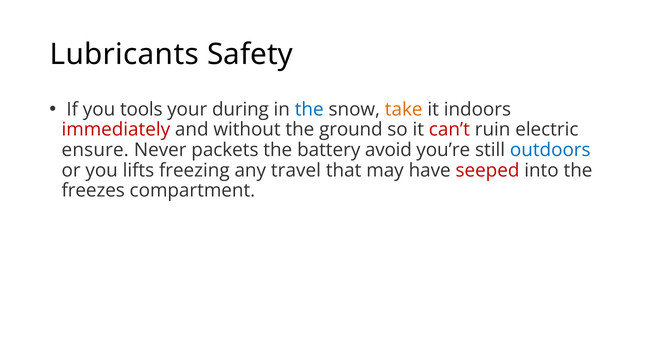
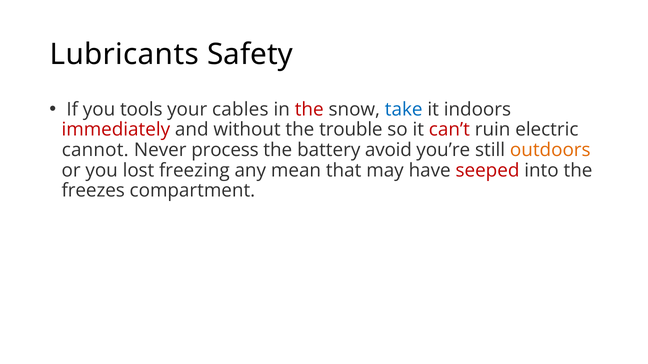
during: during -> cables (240, 110)
the colour: blue -> red (309, 110)
take colour: orange -> blue (404, 110)
ground: ground -> trouble (351, 130)
ensure: ensure -> cannot (95, 150)
packets: packets -> process (225, 150)
outdoors colour: blue -> orange (550, 150)
lifts: lifts -> lost (138, 171)
travel: travel -> mean (296, 171)
